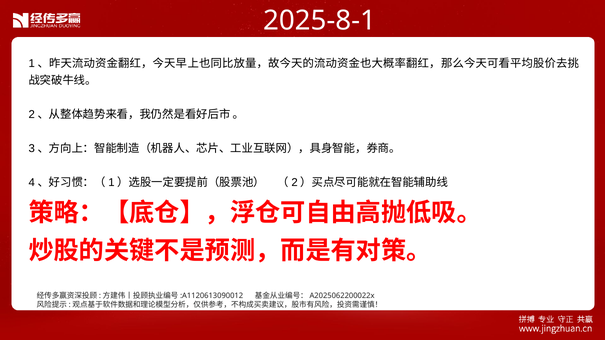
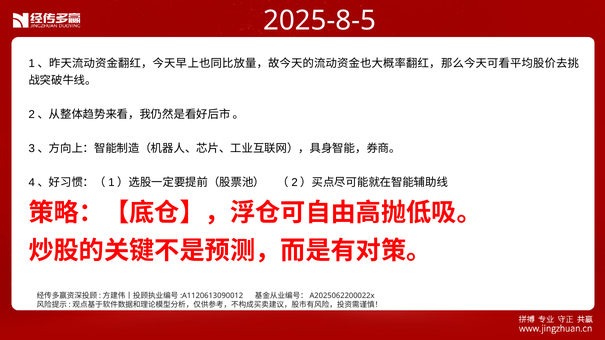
2025-8-1: 2025-8-1 -> 2025-8-5 (320, 21)
